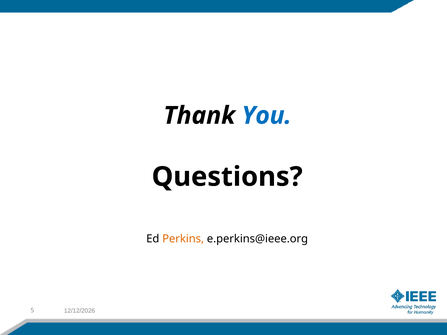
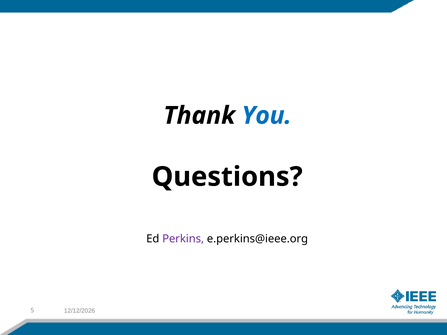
Perkins colour: orange -> purple (183, 239)
